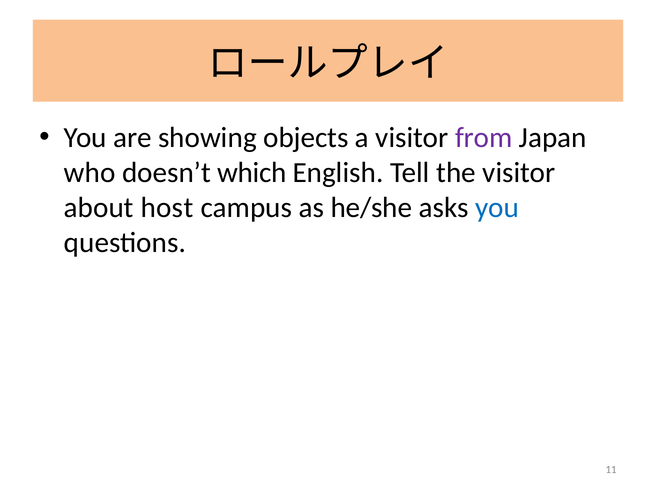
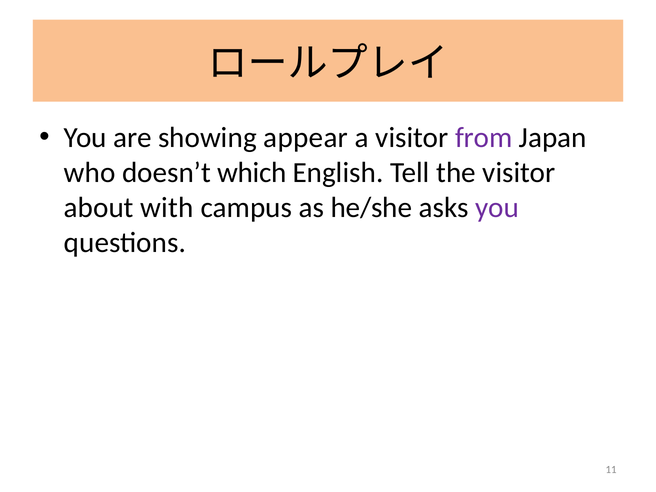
objects: objects -> appear (306, 138)
host: host -> with (167, 208)
you colour: blue -> purple (497, 208)
